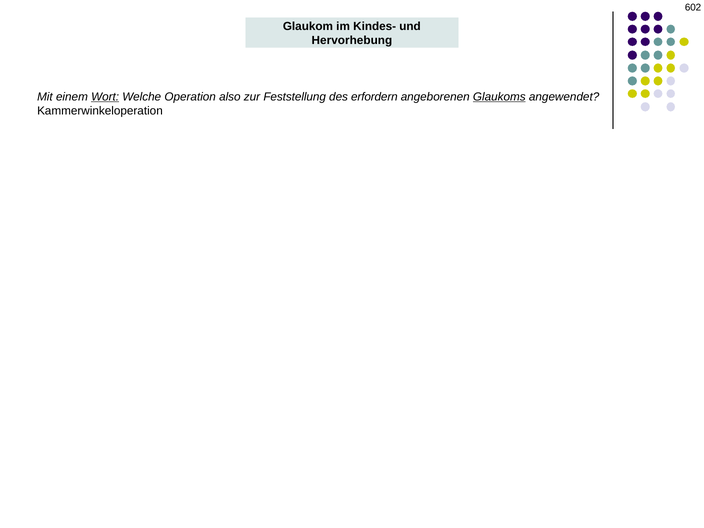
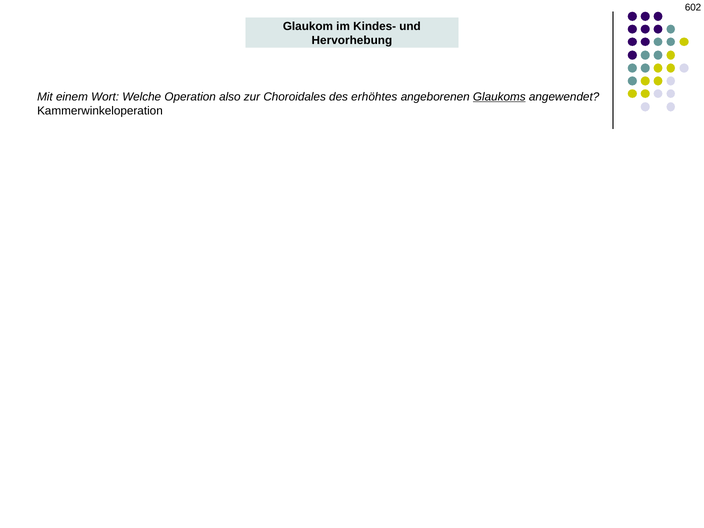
Wort underline: present -> none (105, 97)
Feststellung: Feststellung -> Choroidales (295, 97)
erfordern: erfordern -> erhöhtes (374, 97)
